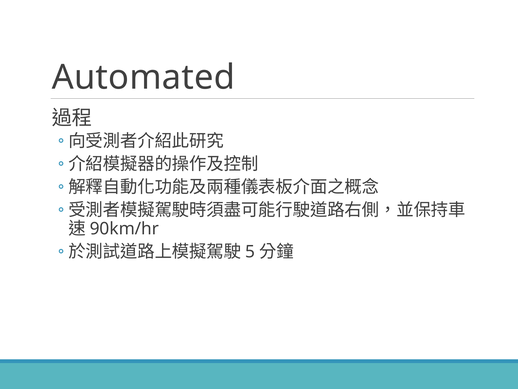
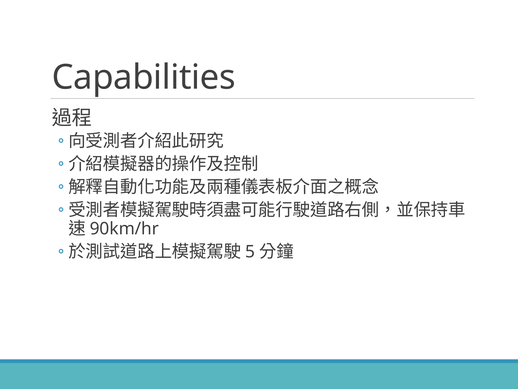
Automated: Automated -> Capabilities (144, 77)
